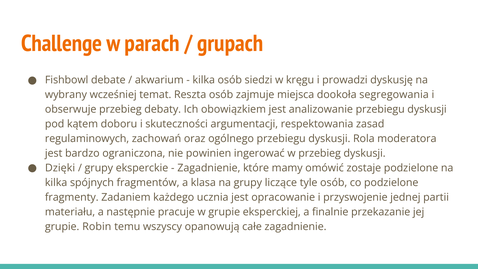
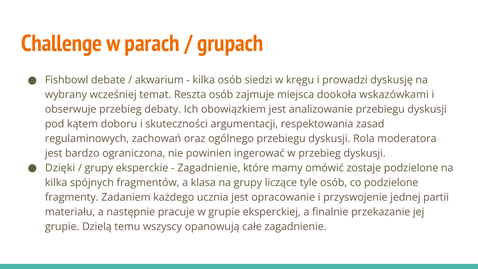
segregowania: segregowania -> wskazówkami (394, 95)
Robin: Robin -> Dzielą (97, 226)
